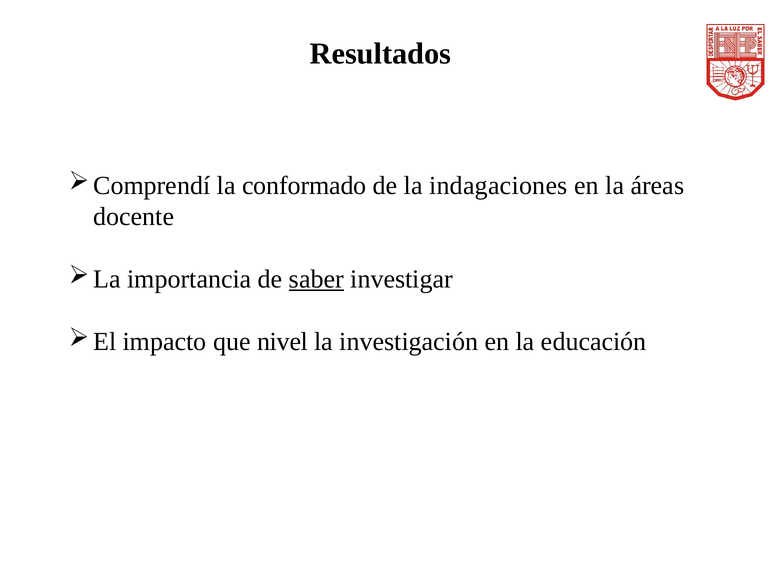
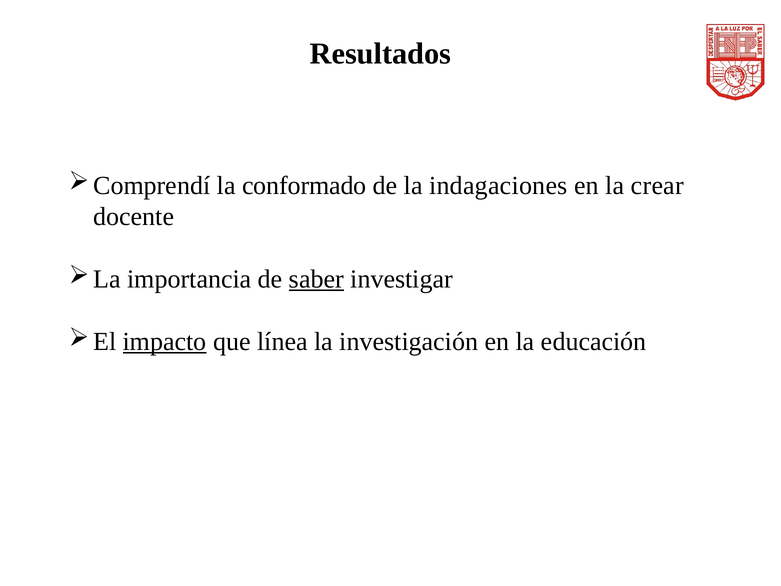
áreas: áreas -> crear (657, 185)
impacto underline: none -> present (165, 342)
nivel: nivel -> línea (282, 342)
